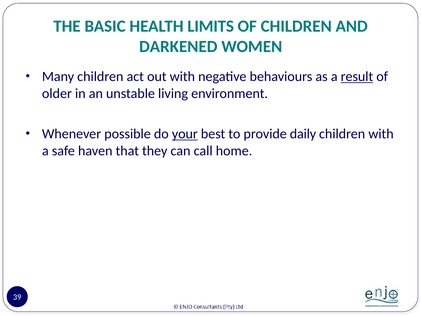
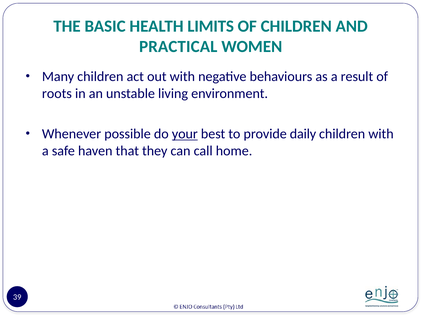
DARKENED: DARKENED -> PRACTICAL (178, 46)
result underline: present -> none (357, 77)
older: older -> roots (57, 93)
